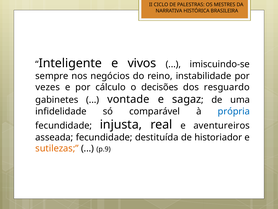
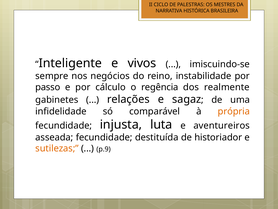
vezes: vezes -> passo (48, 87)
decisões: decisões -> regência (160, 87)
resguardo: resguardo -> realmente (227, 87)
vontade: vontade -> relações (128, 99)
própria colour: blue -> orange (234, 111)
real: real -> luta (161, 124)
